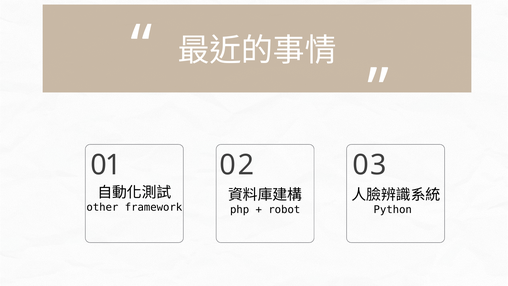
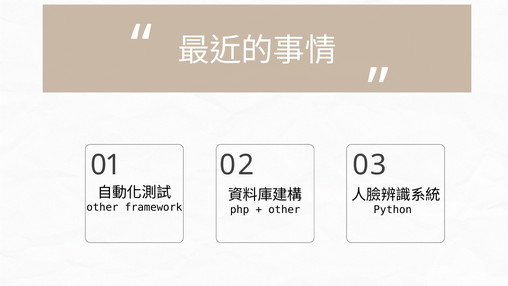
robot: robot -> other (284, 210)
